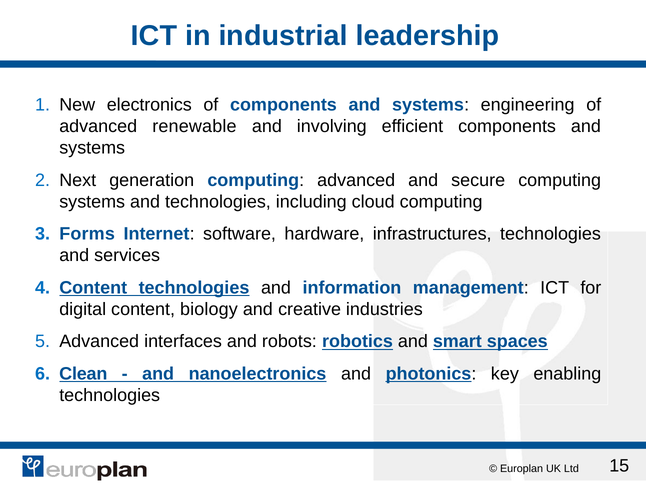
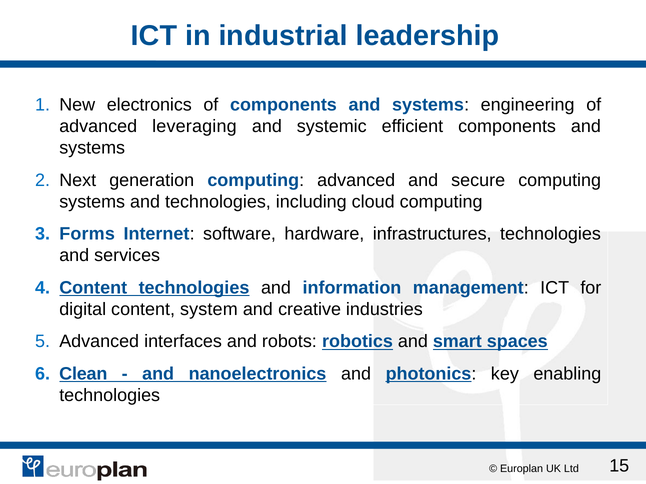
renewable: renewable -> leveraging (194, 126)
involving: involving -> systemic (332, 126)
biology: biology -> system (209, 310)
